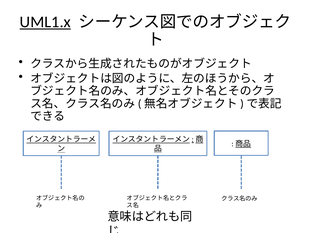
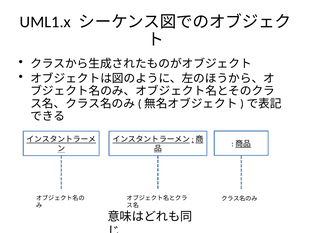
UML1.x underline: present -> none (45, 22)
